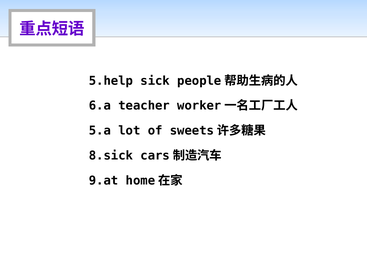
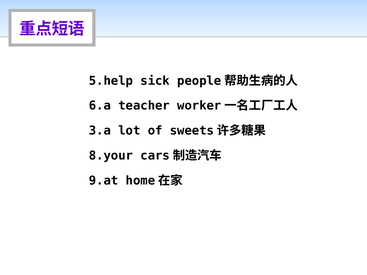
5.a: 5.a -> 3.a (100, 131)
8.sick: 8.sick -> 8.your (111, 156)
